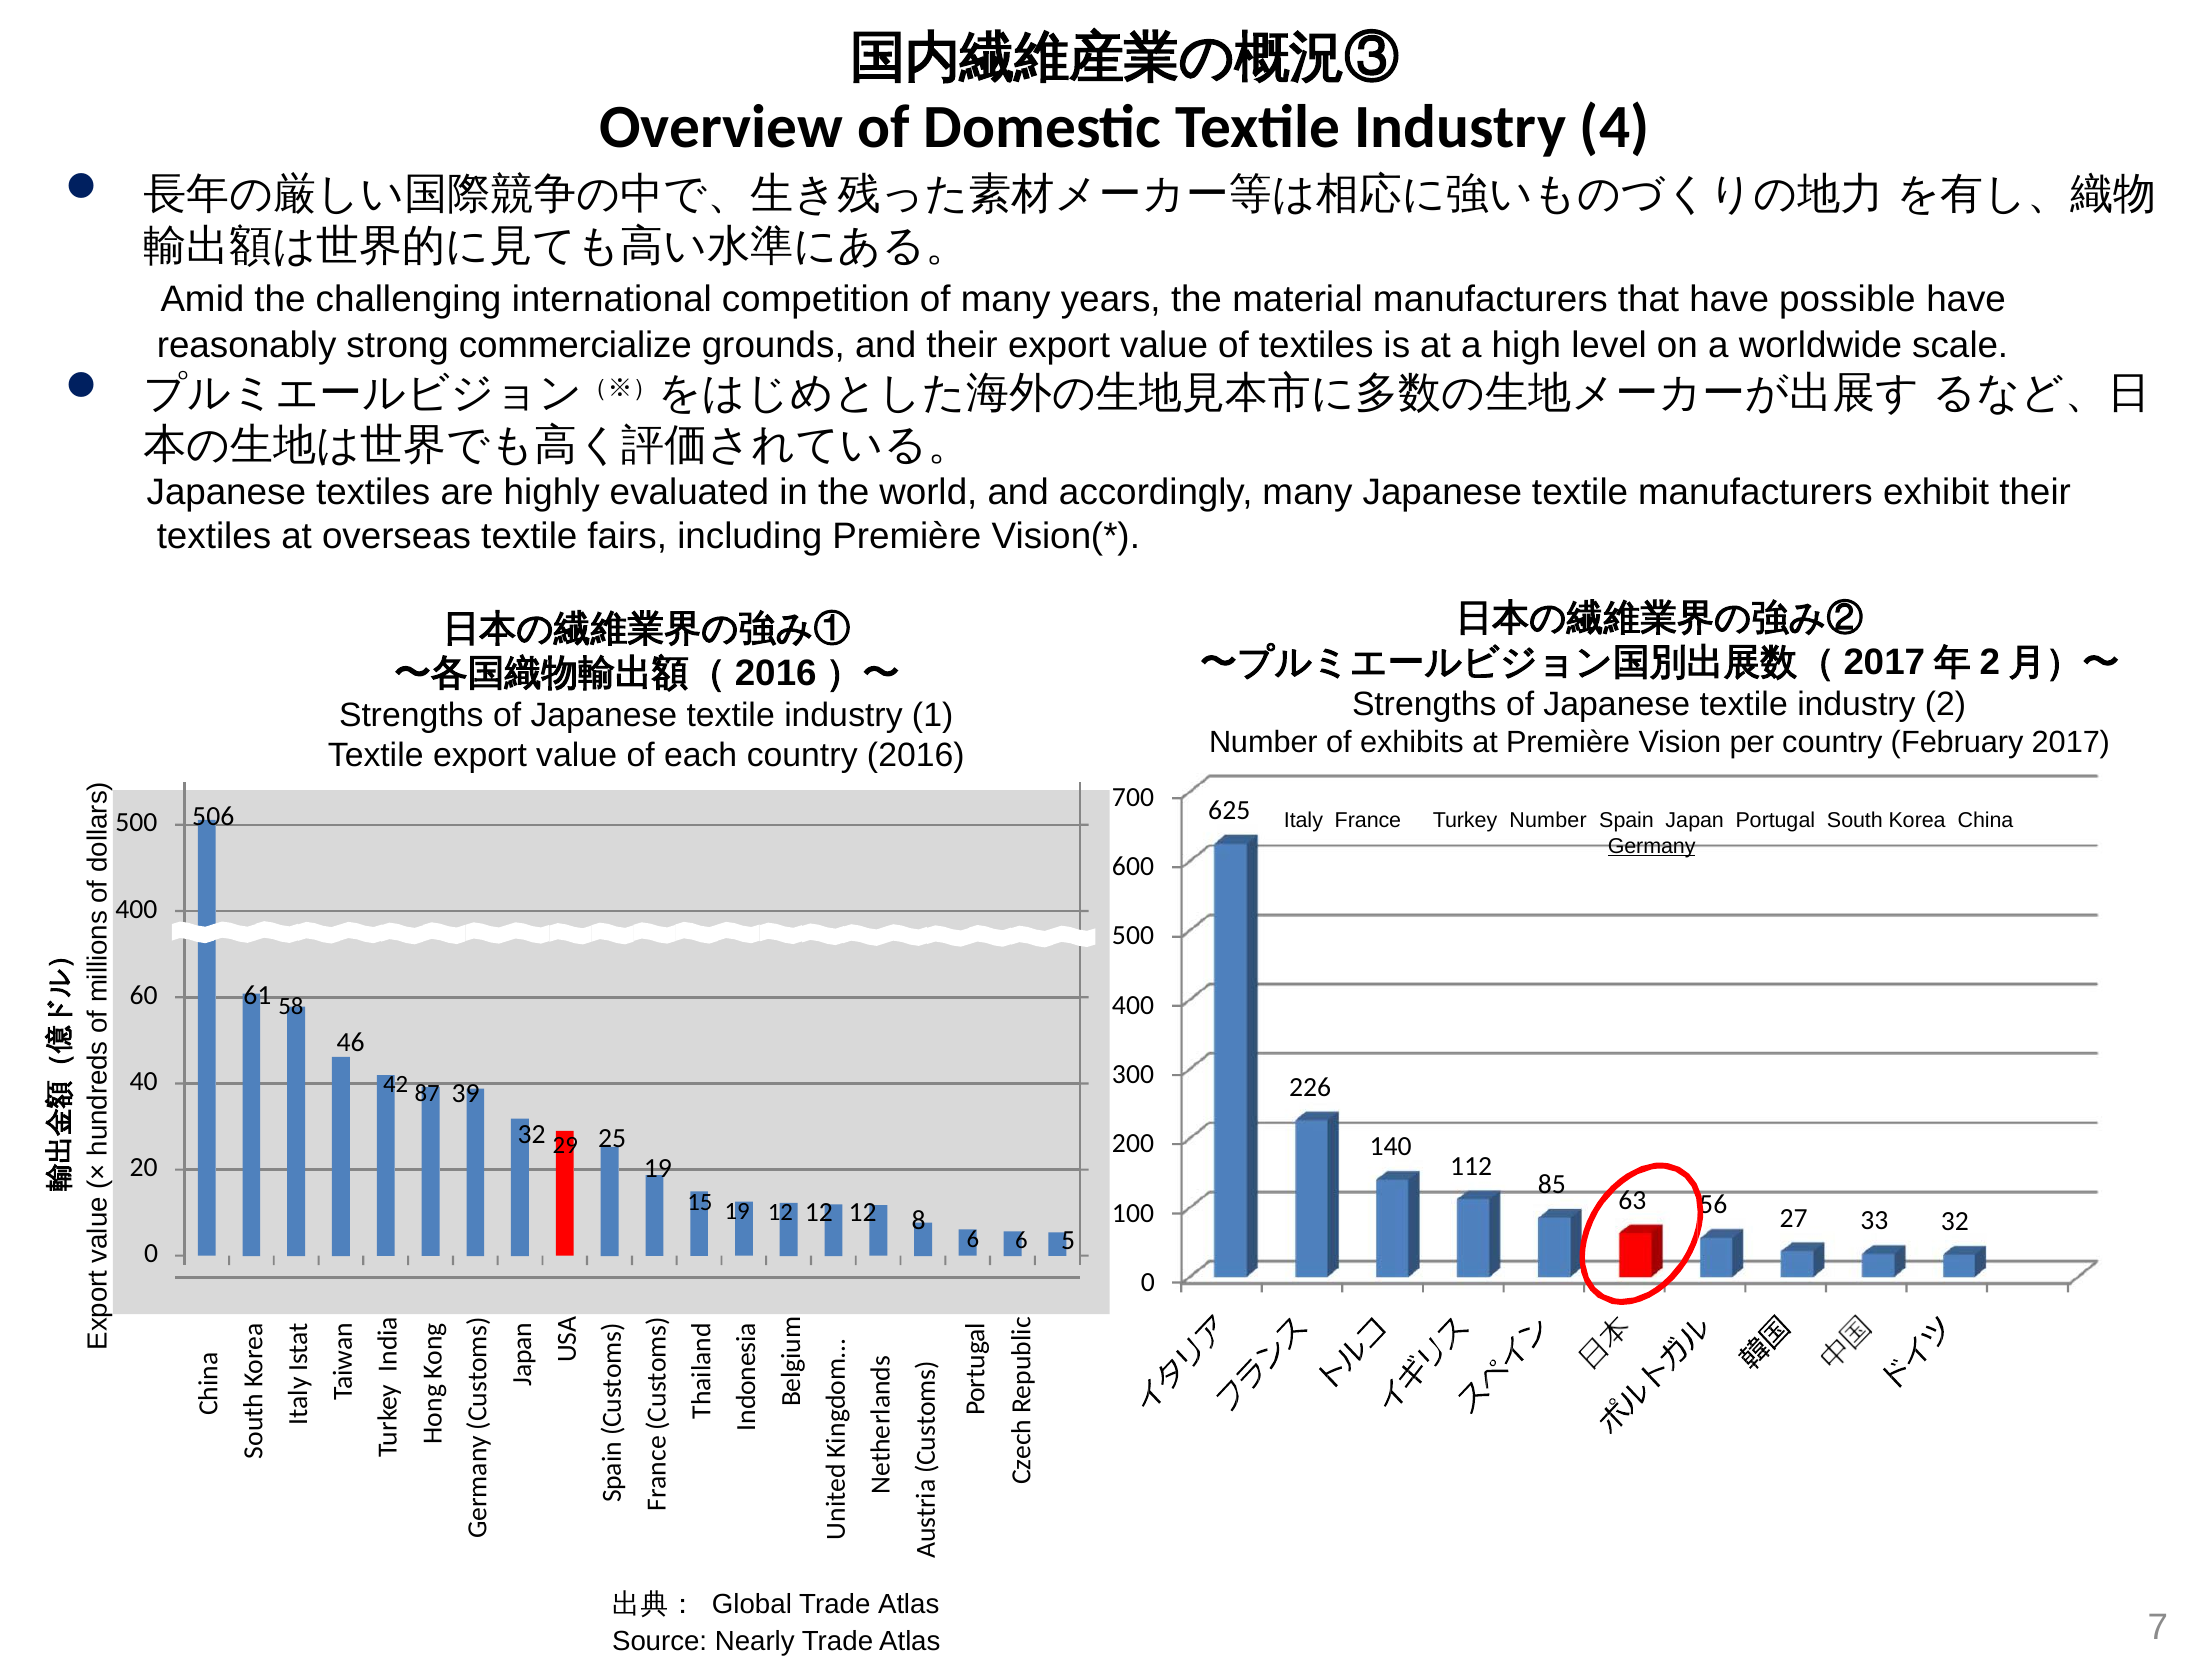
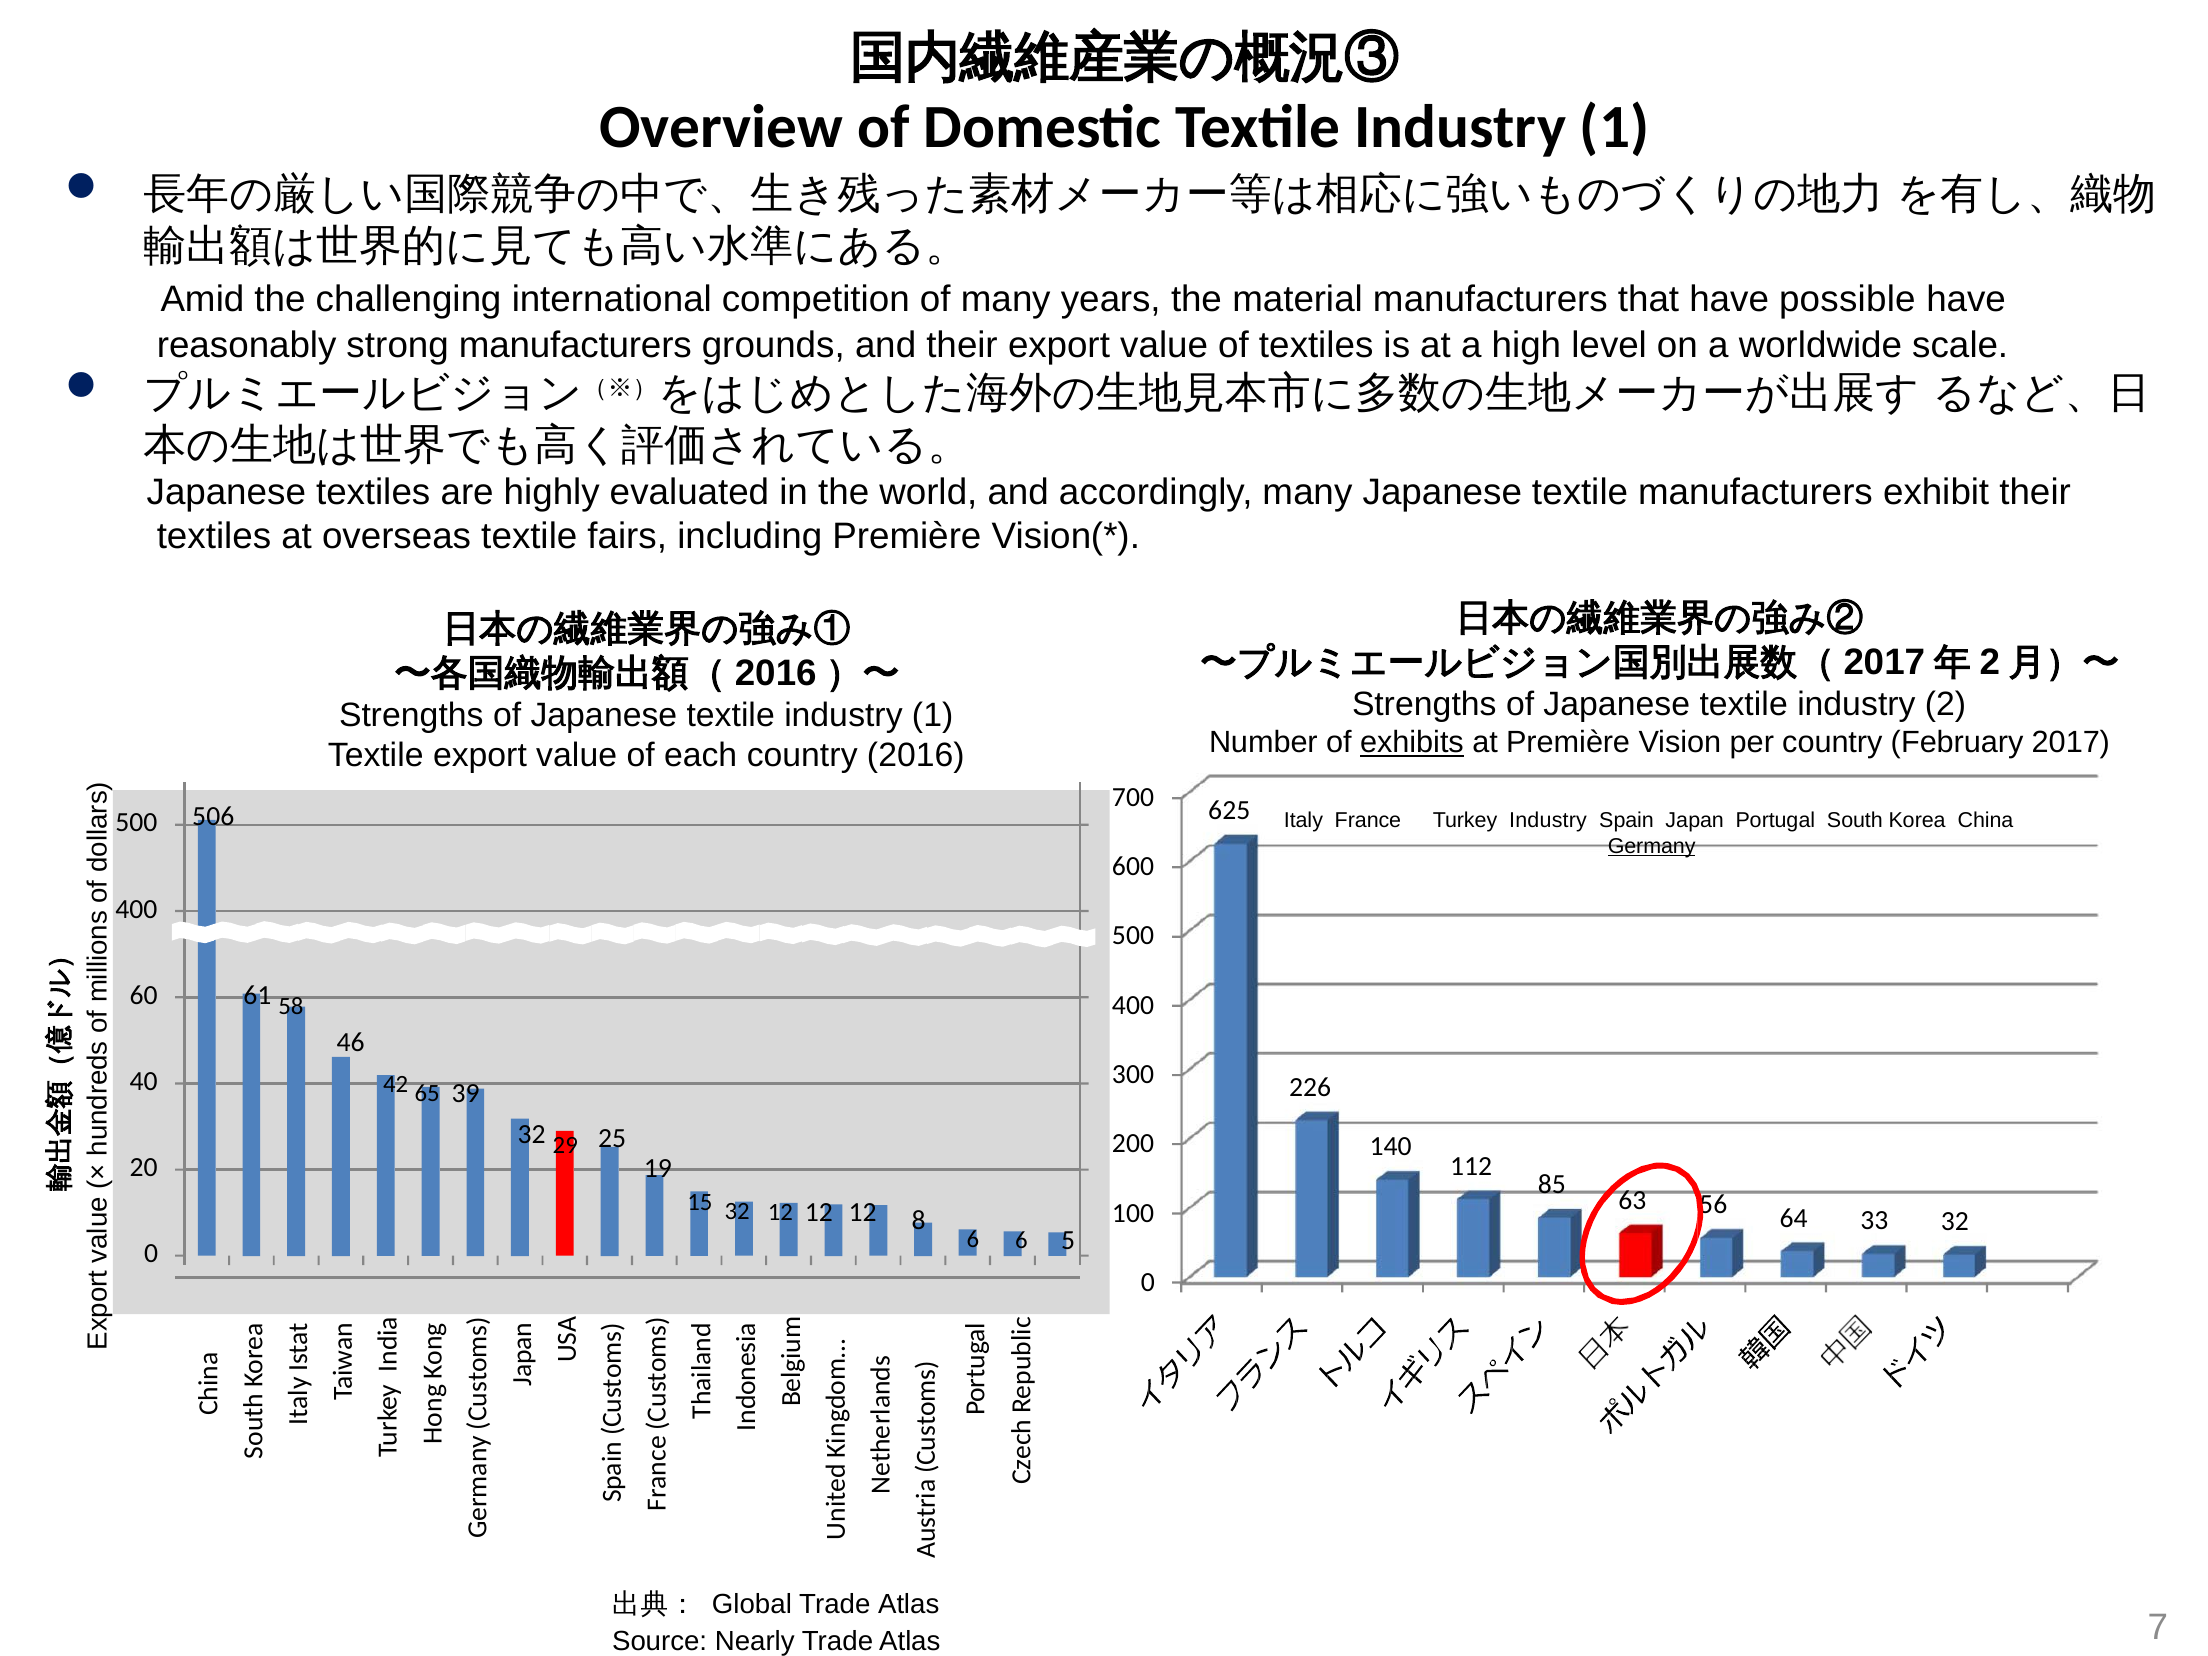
Domestic Textile Industry 4: 4 -> 1 (1615, 128)
strong commercialize: commercialize -> manufacturers (575, 345)
exhibits underline: none -> present (1412, 743)
Turkey Number: Number -> Industry (1548, 820)
87: 87 -> 65 (427, 1093)
27: 27 -> 64 (1794, 1218)
15 19: 19 -> 32 (737, 1211)
